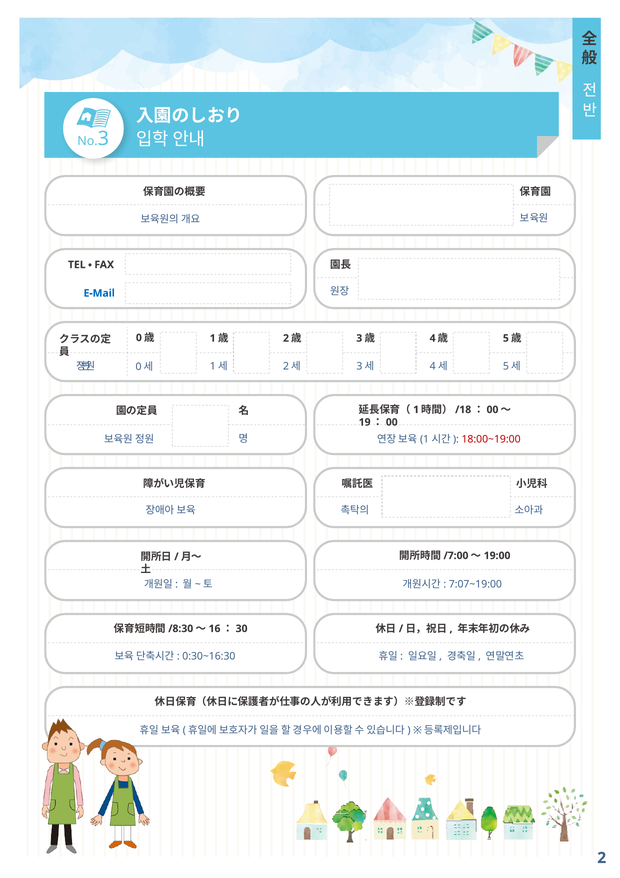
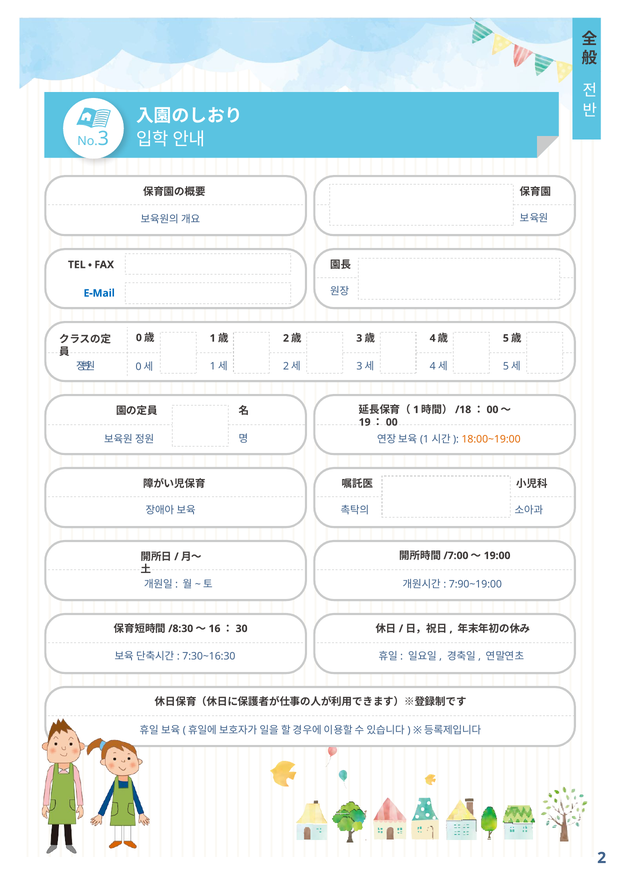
18:00~19:00 colour: red -> orange (491, 439)
7:07~19:00: 7:07~19:00 -> 7:90~19:00 (475, 584)
0:30~16:30: 0:30~16:30 -> 7:30~16:30 (209, 656)
